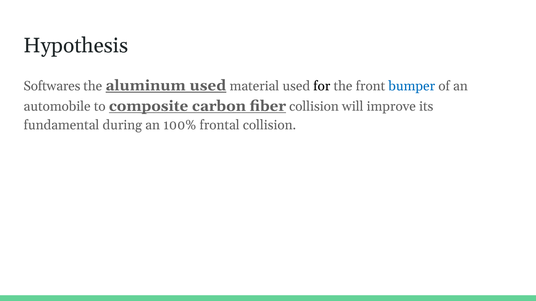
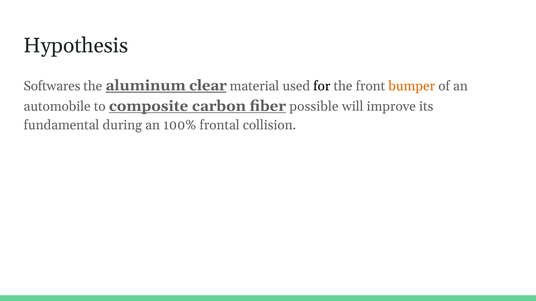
aluminum used: used -> clear (208, 86)
bumper colour: blue -> orange (412, 86)
fiber collision: collision -> possible (314, 107)
